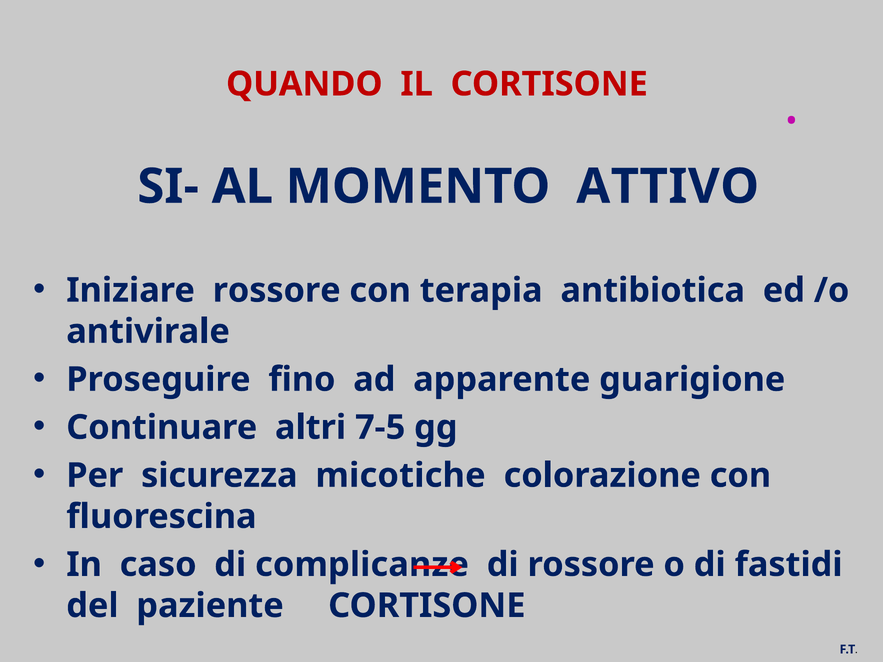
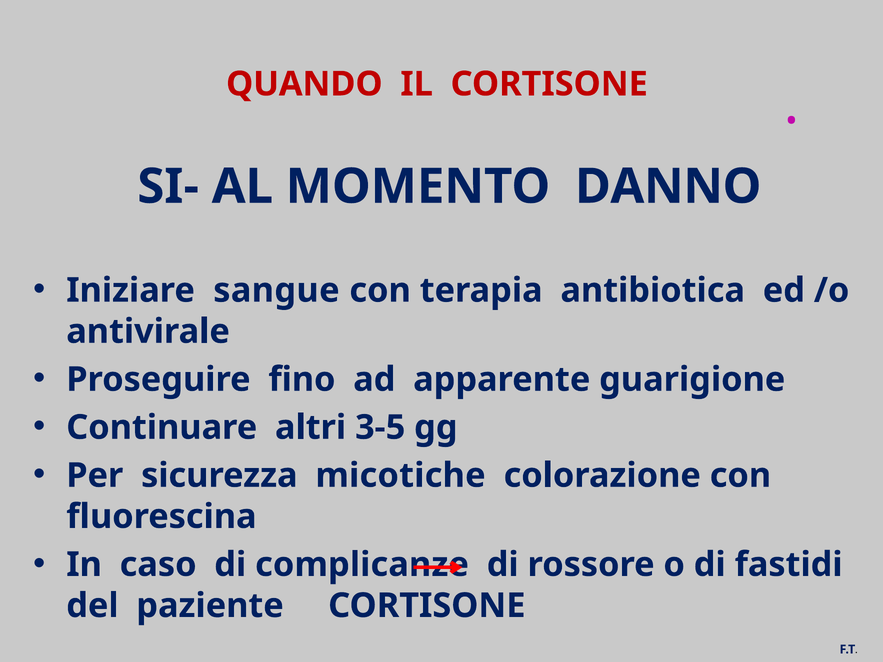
ATTIVO: ATTIVO -> DANNO (668, 187)
Iniziare rossore: rossore -> sangue (276, 290)
7-5: 7-5 -> 3-5 (380, 428)
